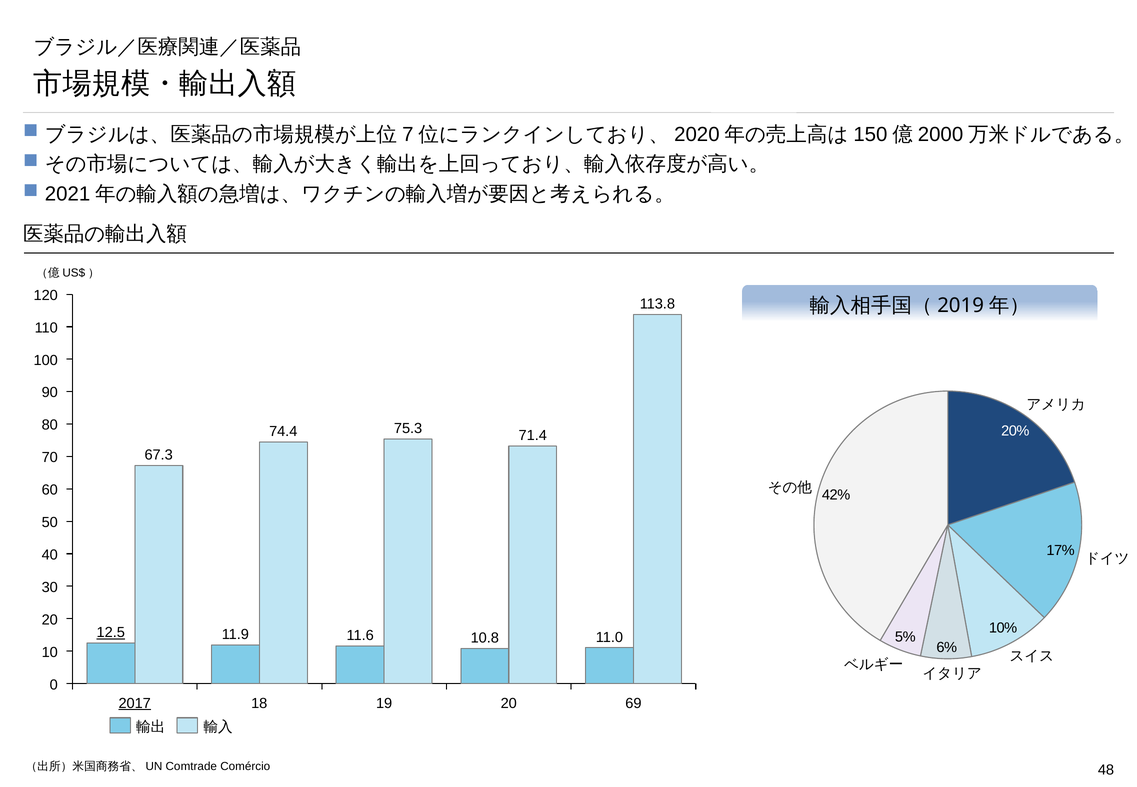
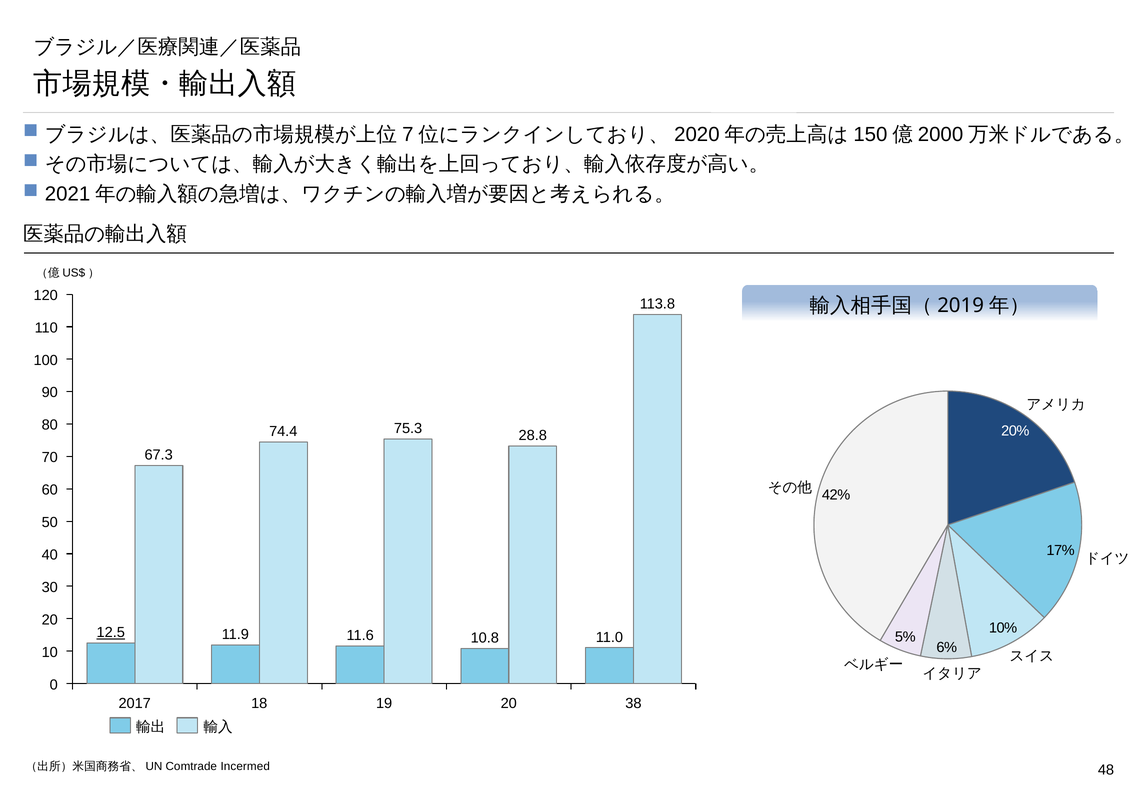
71.4: 71.4 -> 28.8 (533, 436)
2017 underline: present -> none (135, 703)
69: 69 -> 38 (633, 703)
Comércio: Comércio -> Incermed (245, 767)
